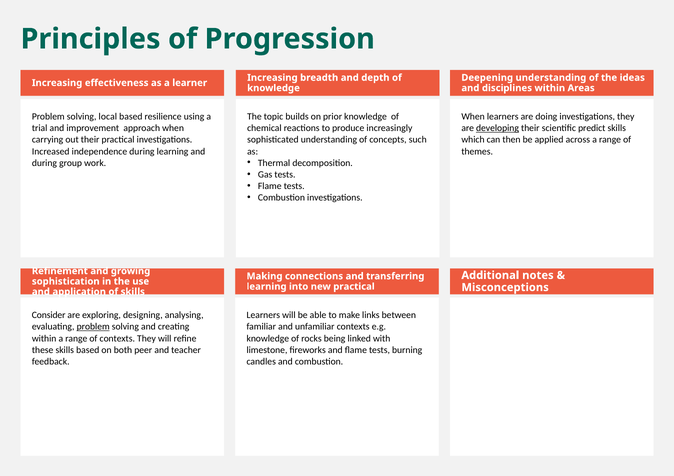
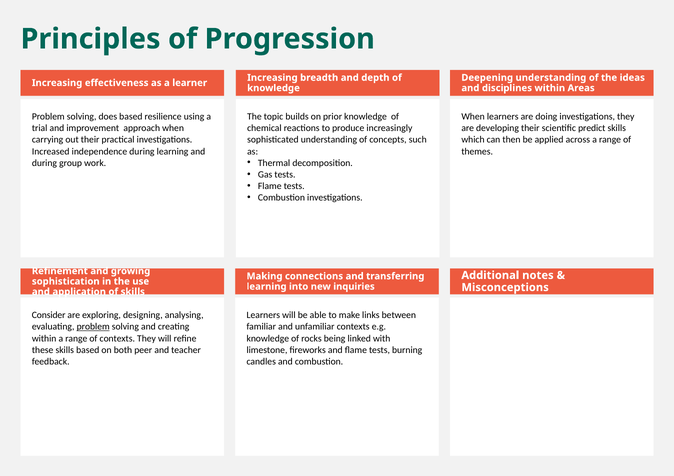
local: local -> does (108, 117)
developing underline: present -> none (497, 128)
new practical: practical -> inquiries (354, 287)
